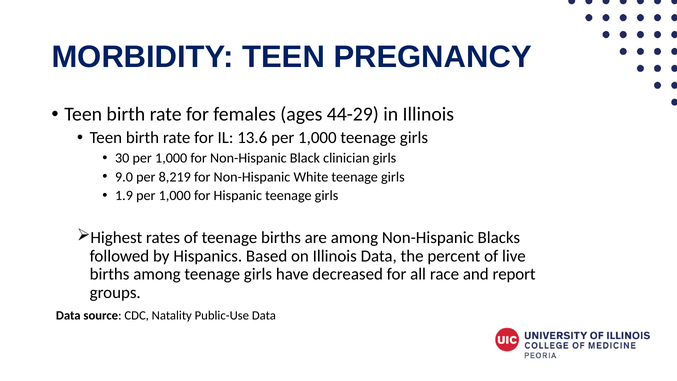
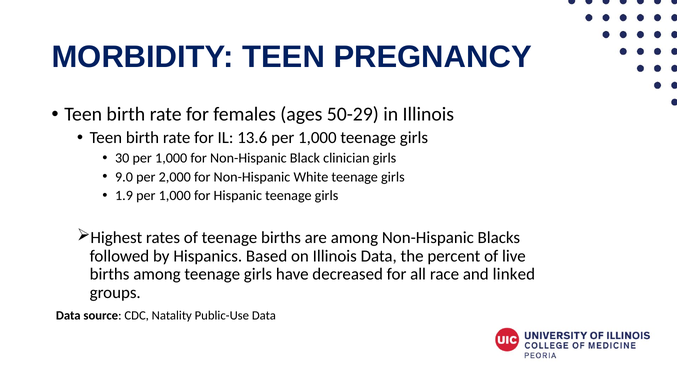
44-29: 44-29 -> 50-29 (353, 114)
8,219: 8,219 -> 2,000 (175, 177)
report: report -> linked (514, 274)
